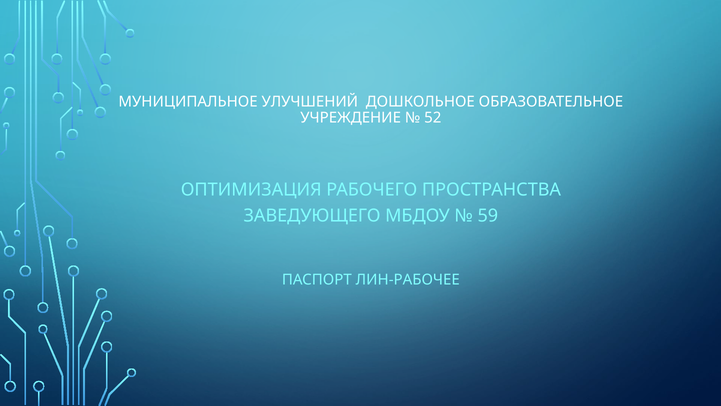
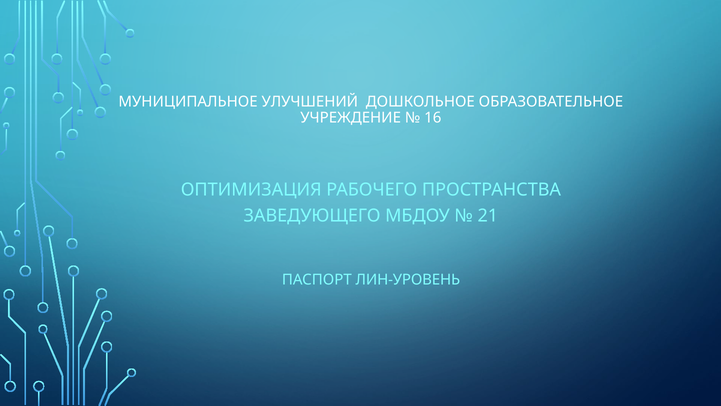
52: 52 -> 16 (433, 118)
59: 59 -> 21 (488, 215)
ЛИН-РАБОЧЕЕ: ЛИН-РАБОЧЕЕ -> ЛИН-УРОВЕНЬ (408, 280)
